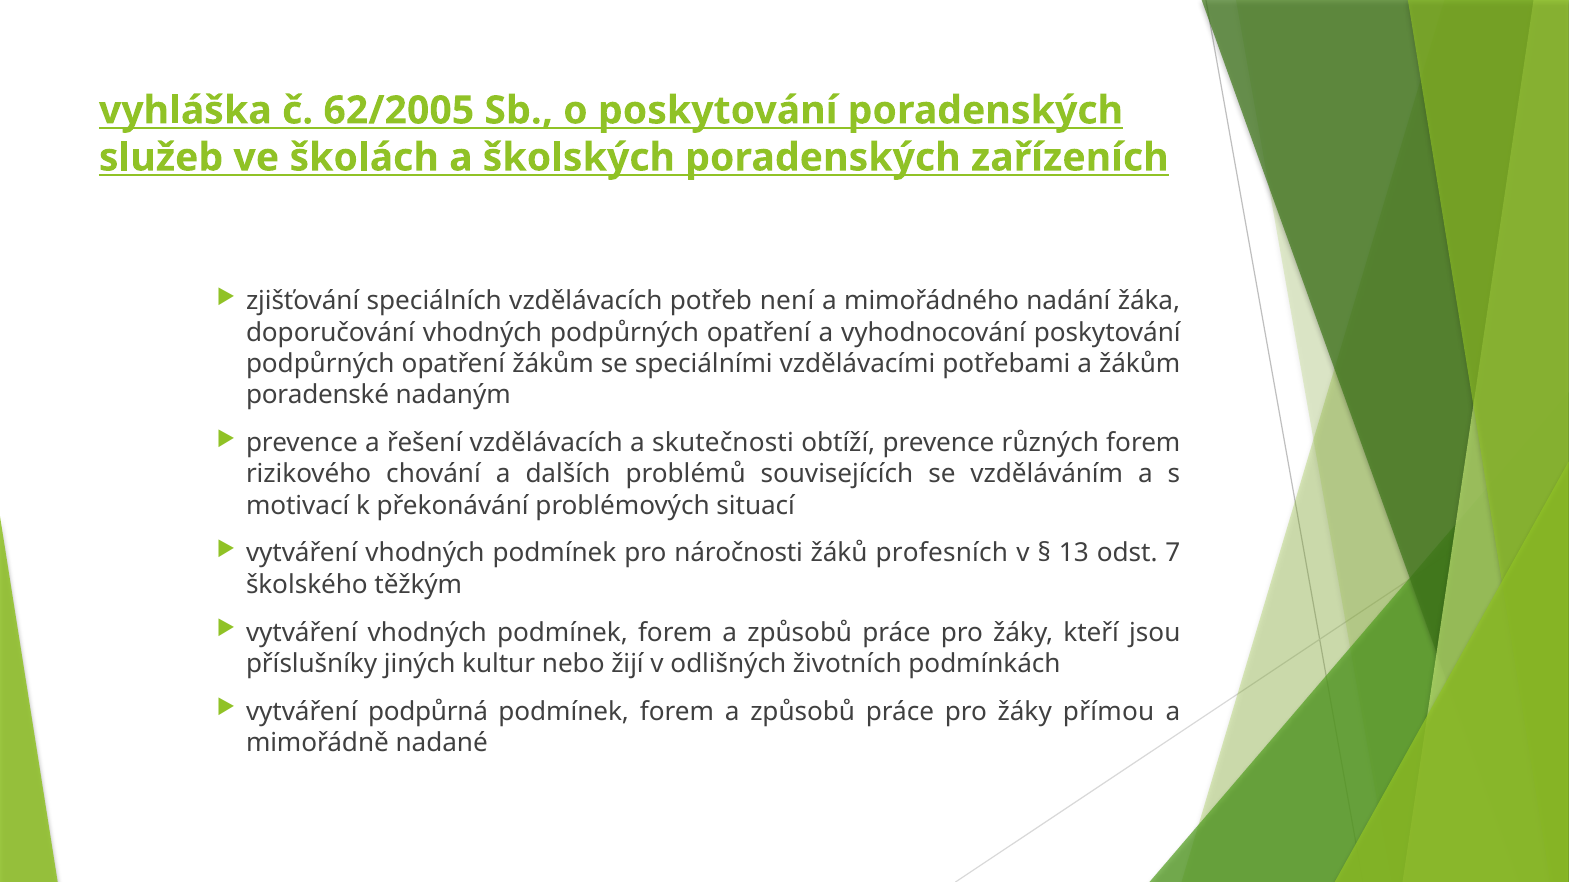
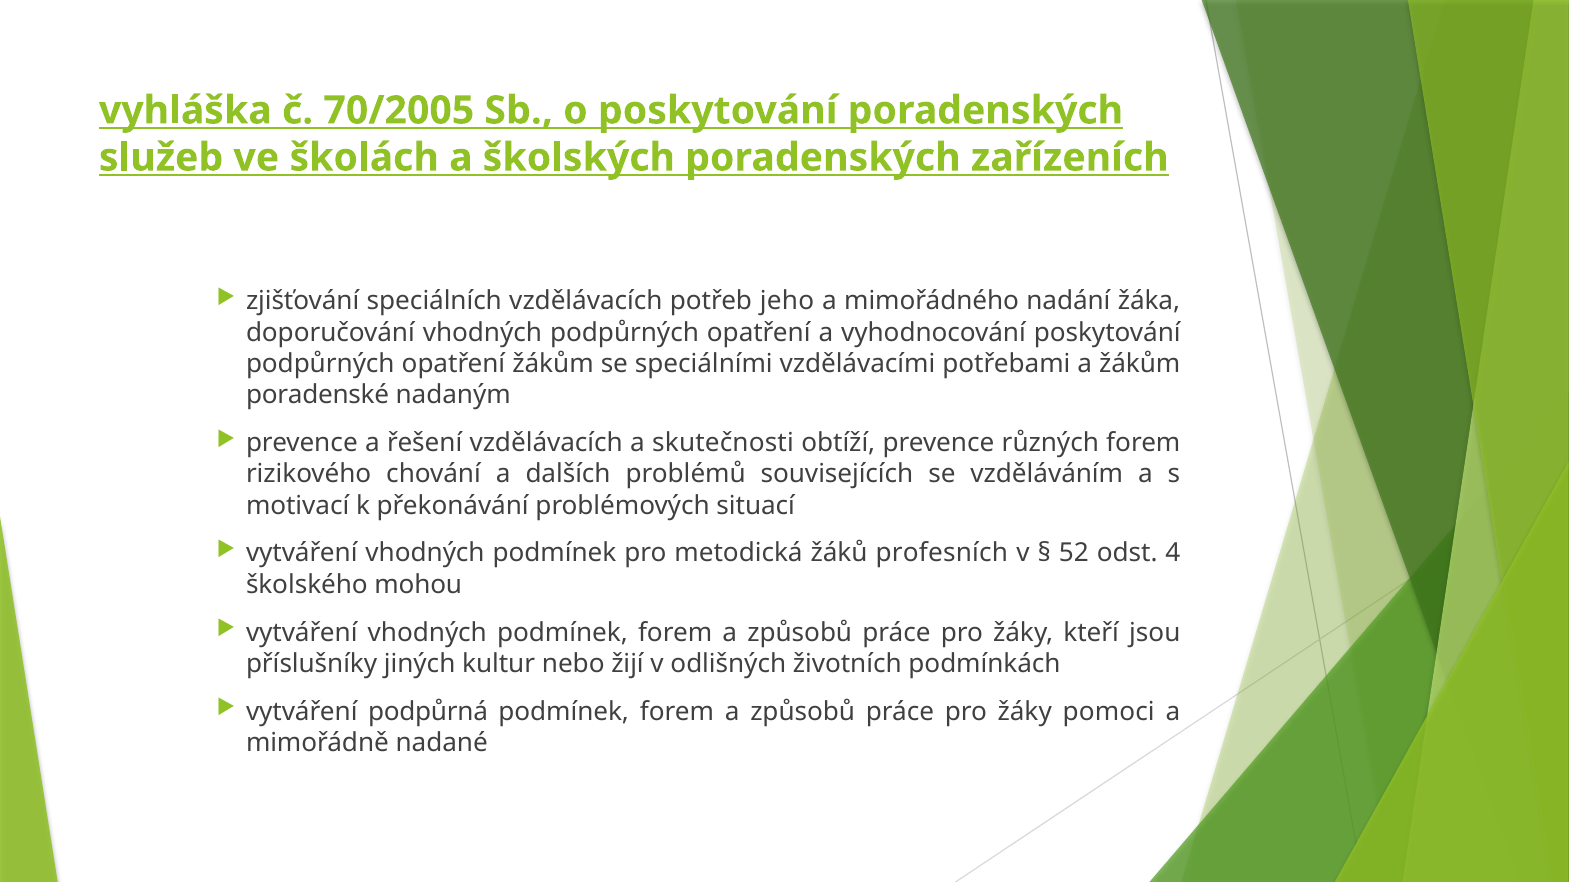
62/2005: 62/2005 -> 70/2005 (399, 111)
není: není -> jeho (787, 301)
náročnosti: náročnosti -> metodická (739, 554)
13: 13 -> 52 (1074, 554)
7: 7 -> 4 (1173, 554)
těžkým: těžkým -> mohou (418, 585)
přímou: přímou -> pomoci (1109, 712)
